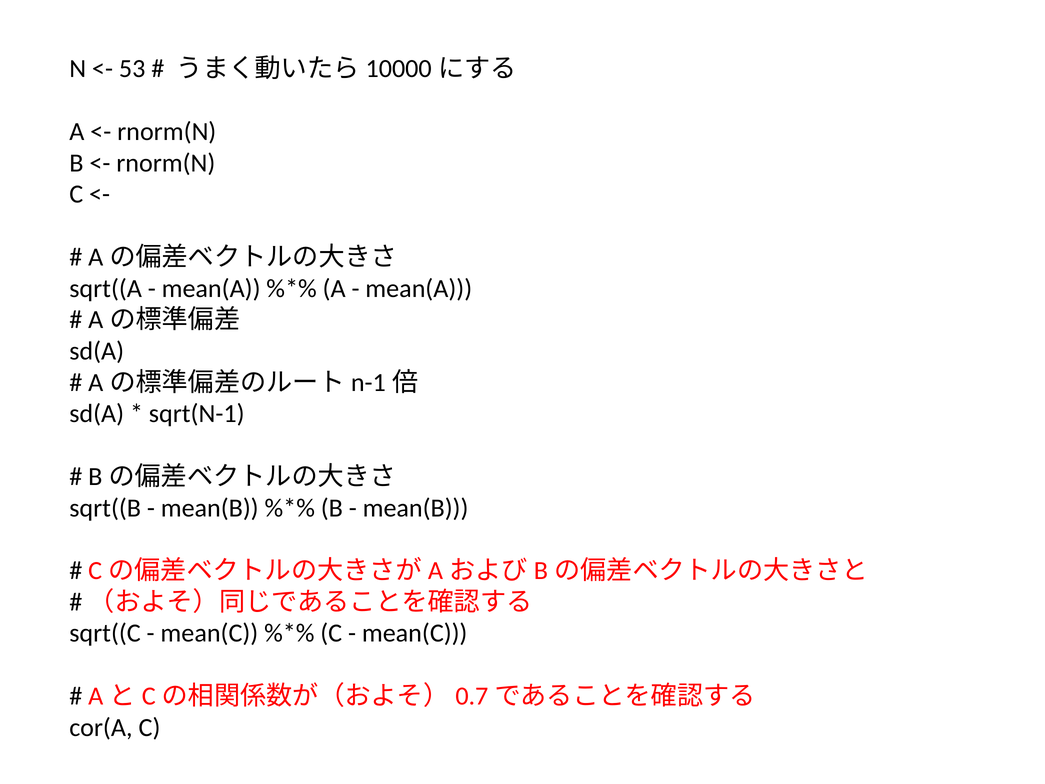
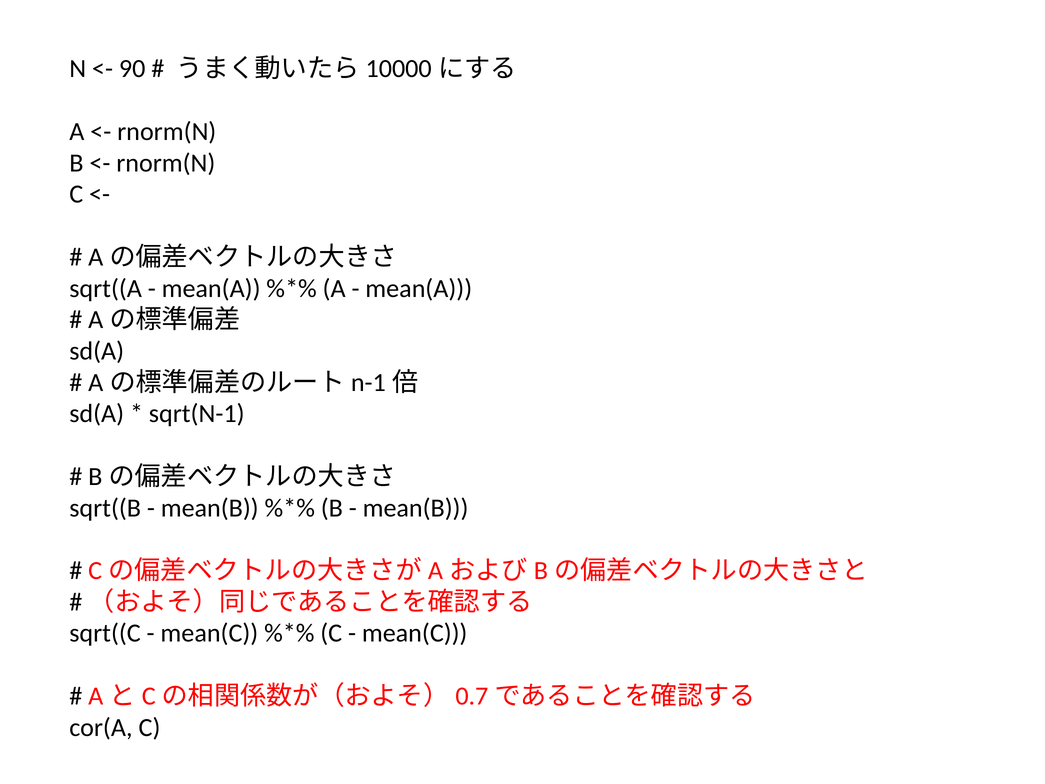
53: 53 -> 90 (132, 69)
